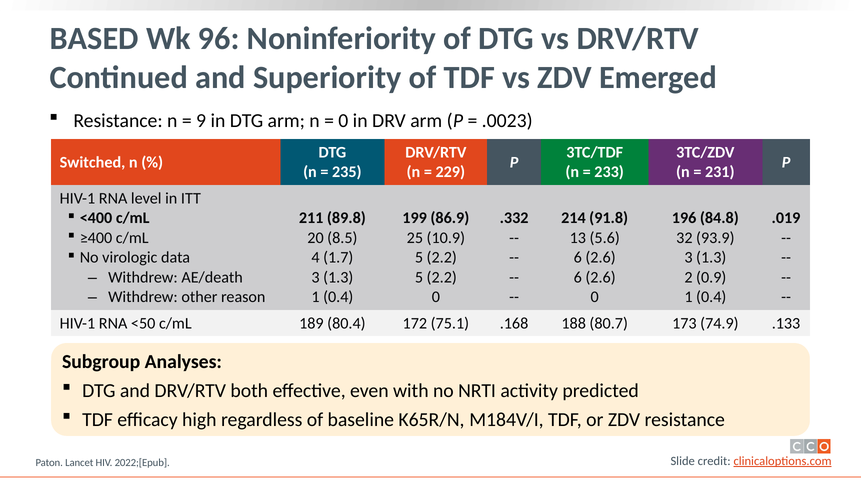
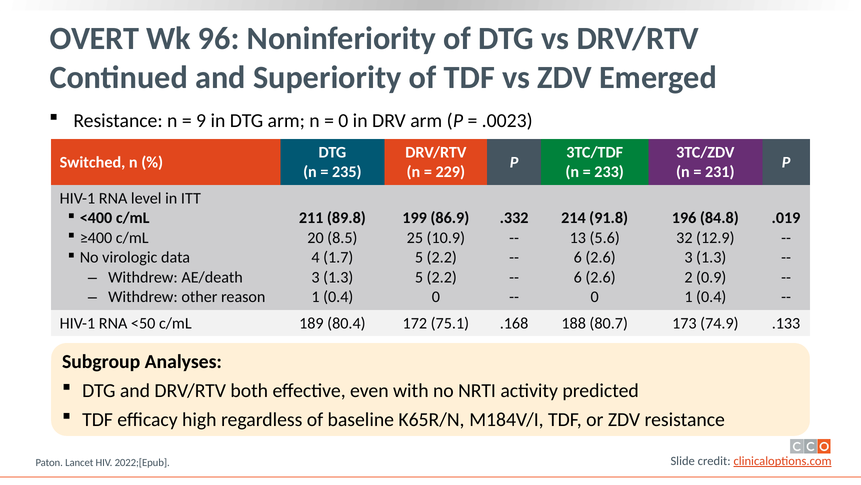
BASED: BASED -> OVERT (94, 39)
93.9: 93.9 -> 12.9 (715, 237)
